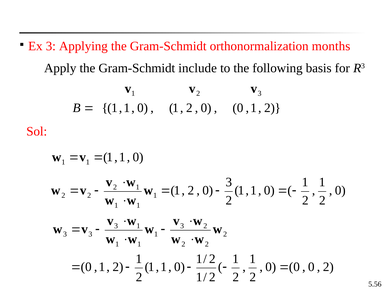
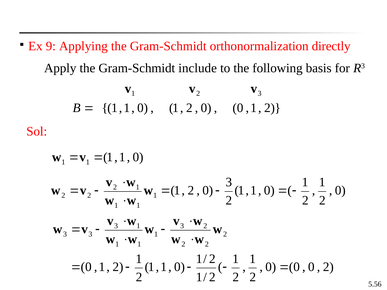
Ex 3: 3 -> 9 (51, 46)
months: months -> directly (331, 46)
